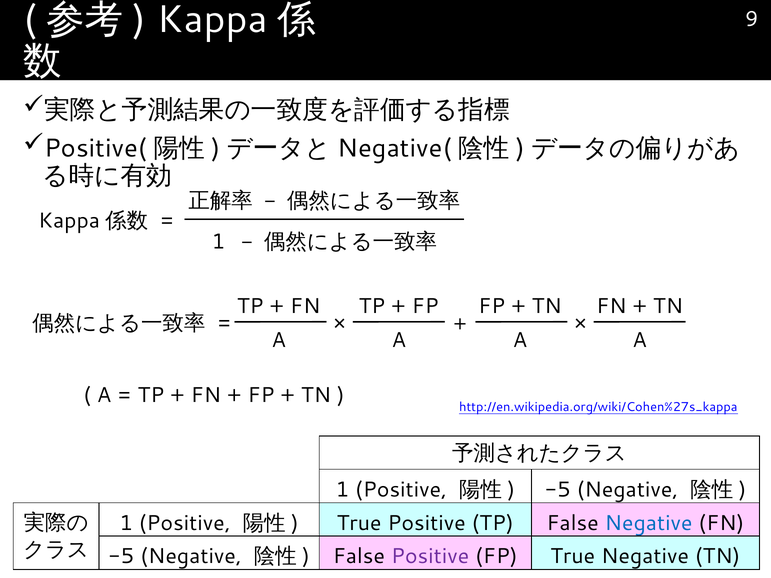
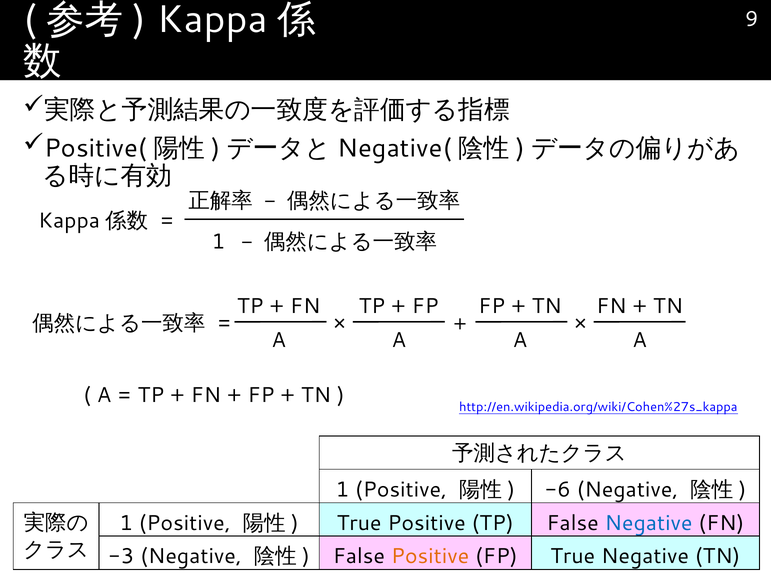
-5: -5 -> -6 (558, 490)
-5: -5 -> -3 (121, 557)
Positive colour: purple -> orange (430, 557)
